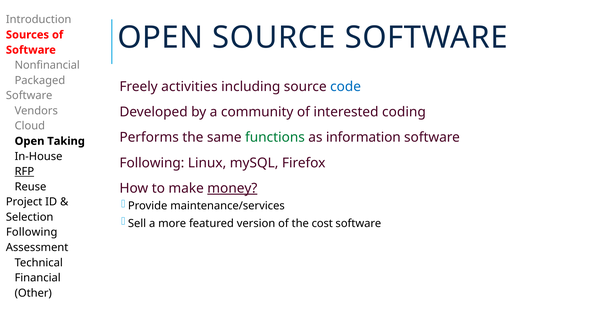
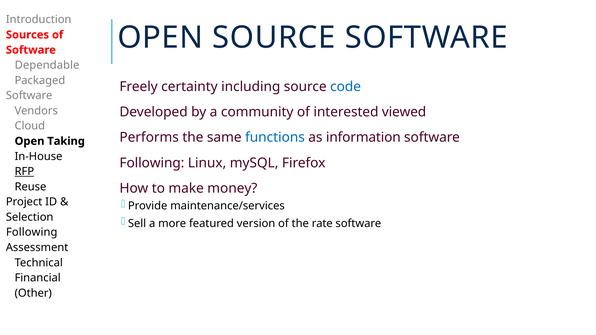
Nonfinancial: Nonfinancial -> Dependable (47, 65)
activities: activities -> certainty (189, 87)
coding: coding -> viewed (404, 112)
functions colour: green -> blue (275, 138)
money underline: present -> none (232, 188)
cost: cost -> rate (322, 224)
